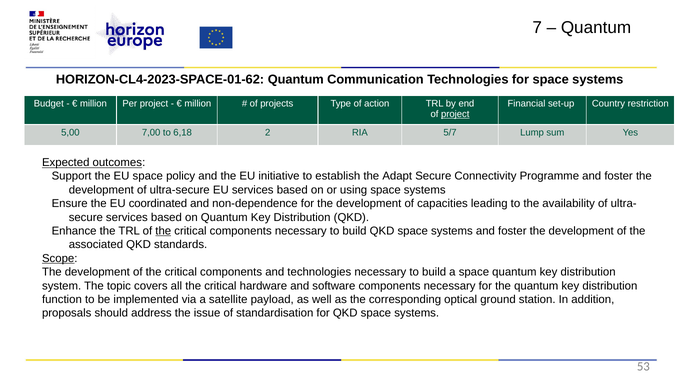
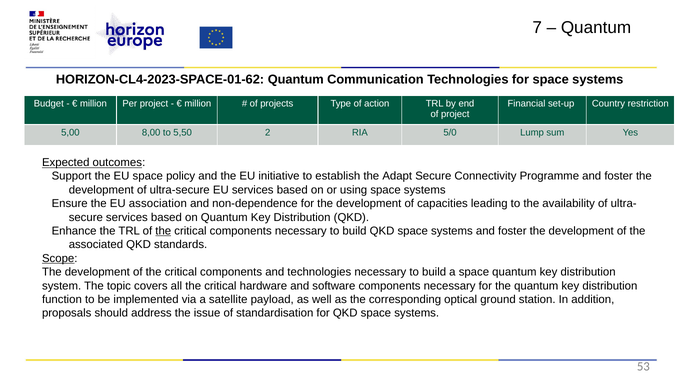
project underline: present -> none (455, 114)
7,00: 7,00 -> 8,00 (151, 132)
6,18: 6,18 -> 5,50 (183, 132)
5/7: 5/7 -> 5/0 (450, 132)
coordinated: coordinated -> association (158, 203)
